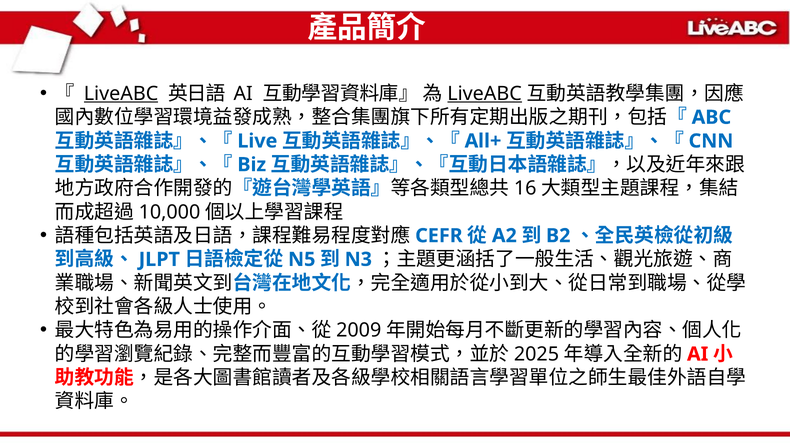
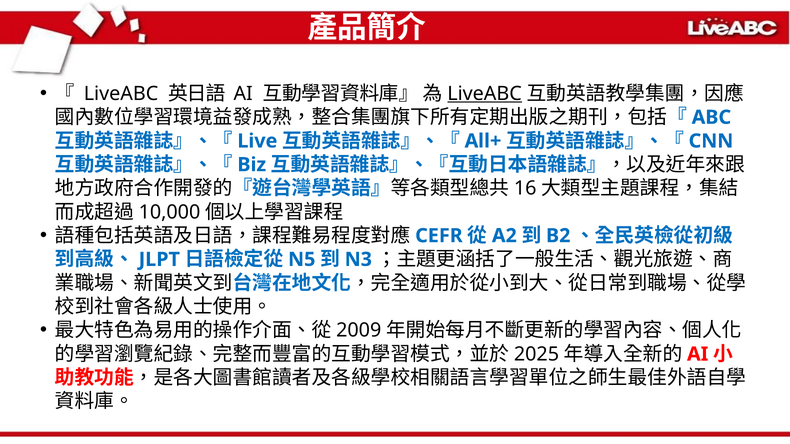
LiveABC underline: present -> none (121, 94)
